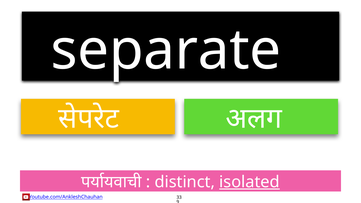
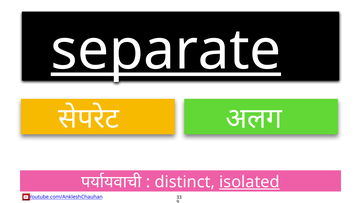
separate underline: none -> present (166, 50)
